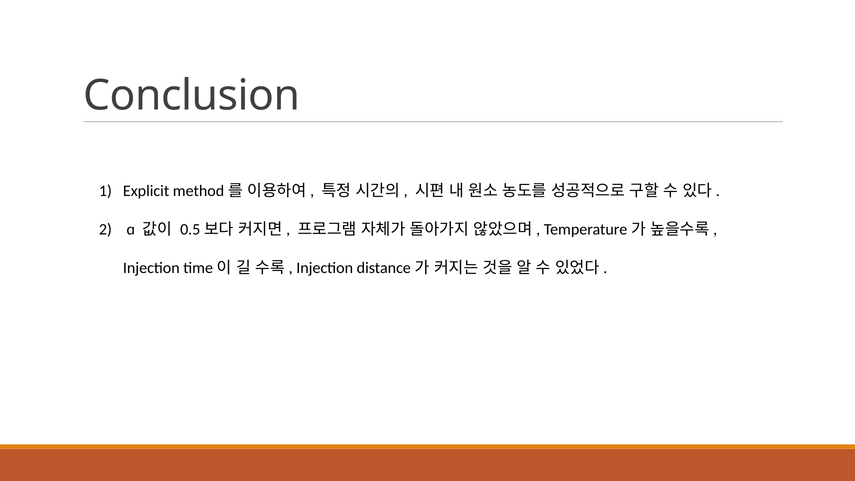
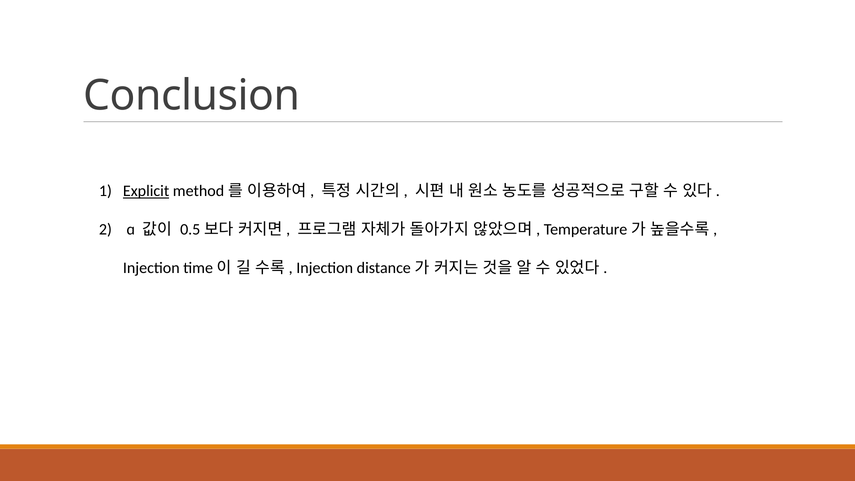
Explicit underline: none -> present (146, 191)
